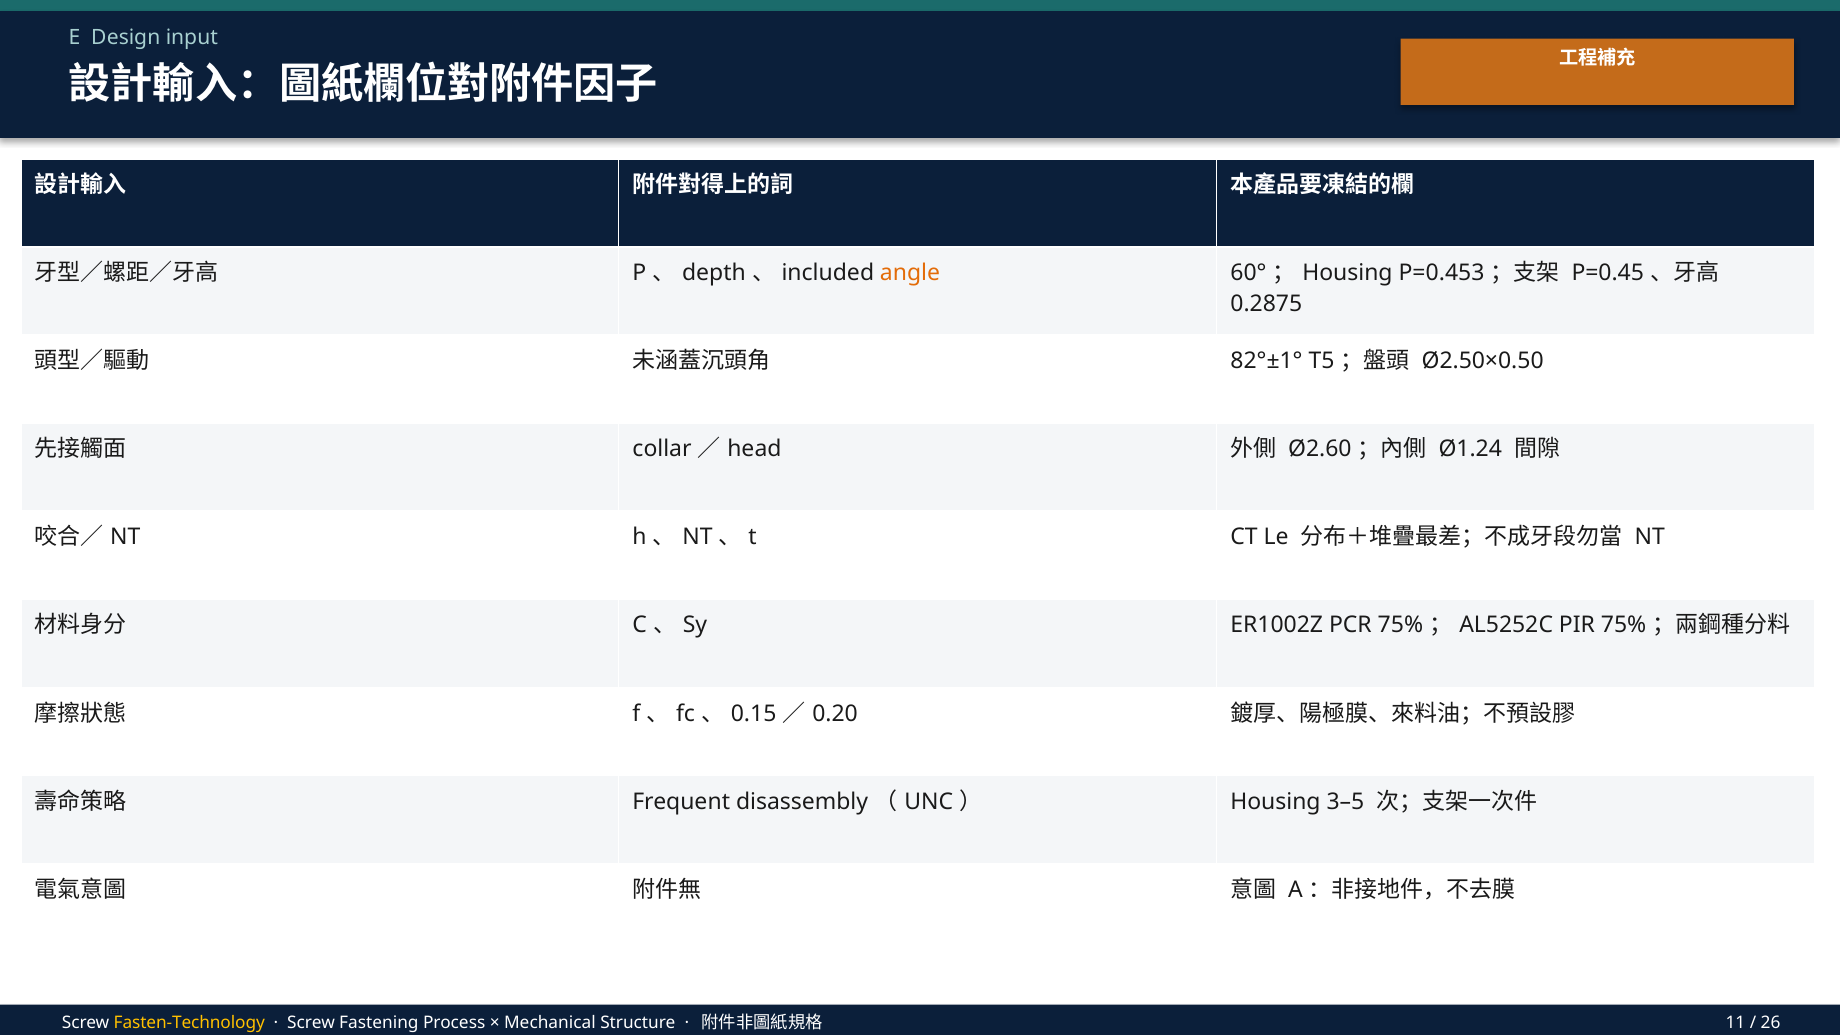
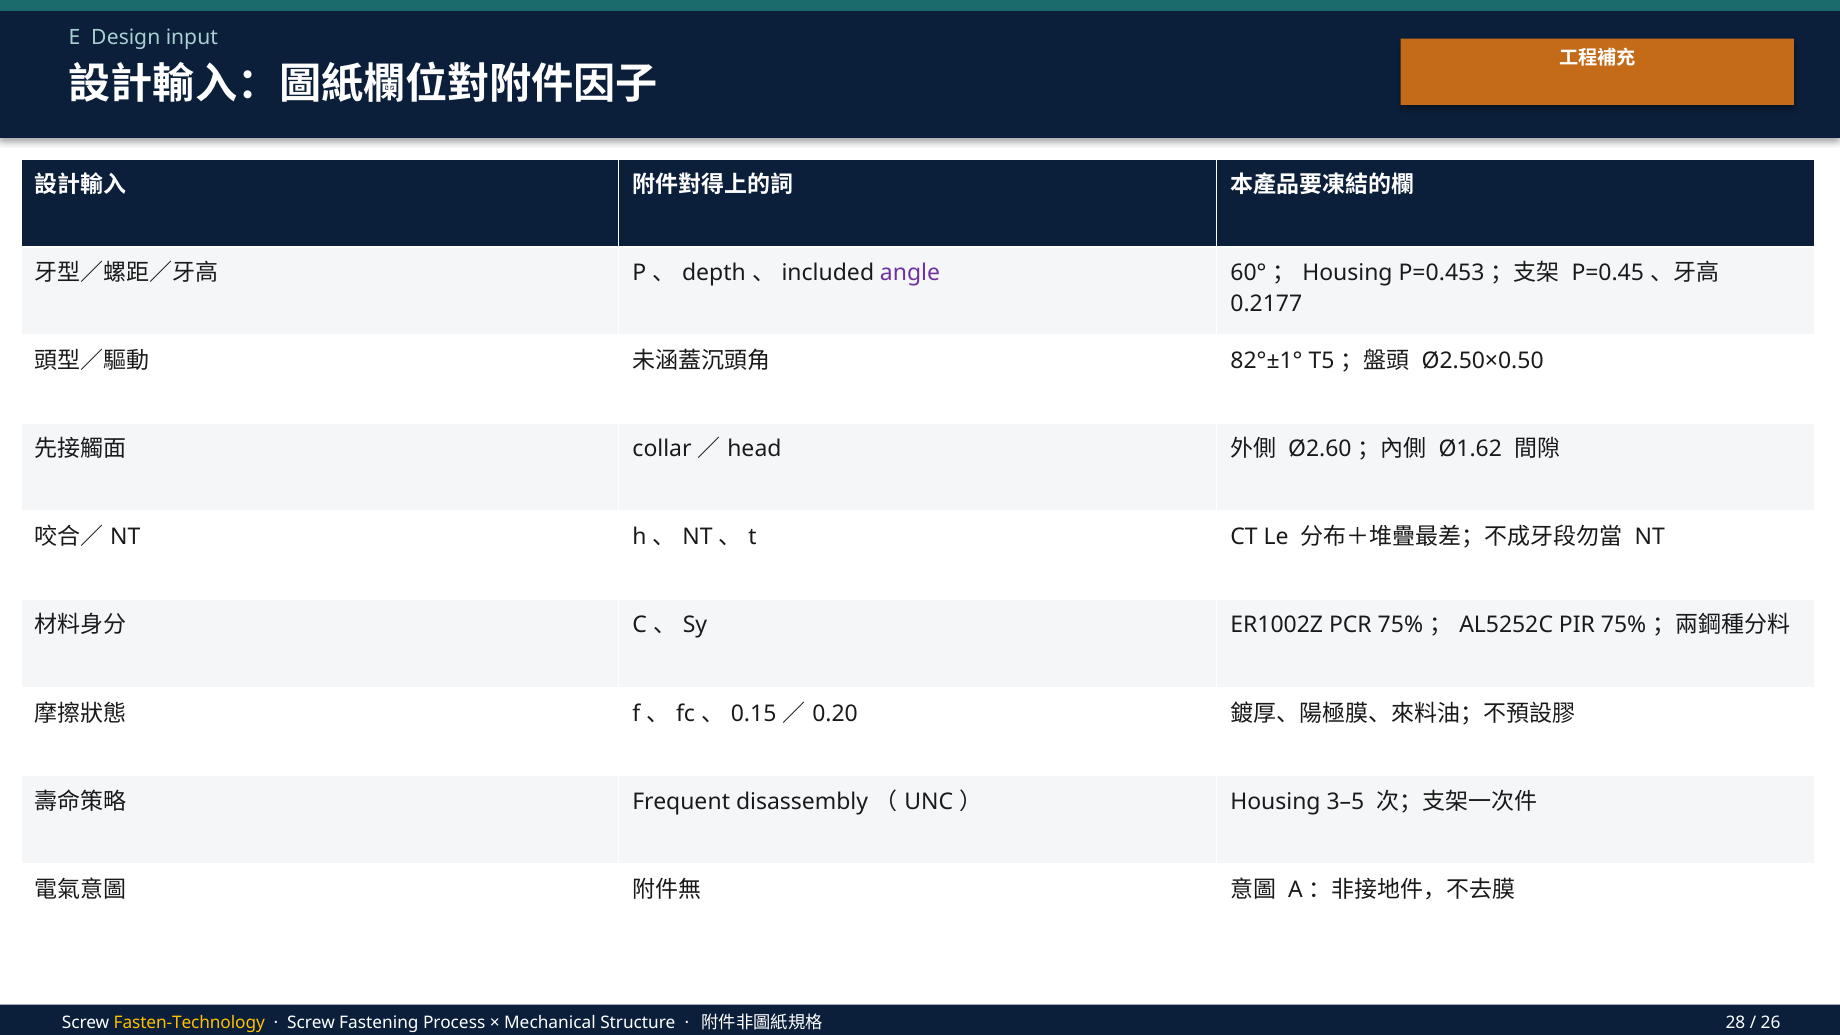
angle colour: orange -> purple (910, 273)
0.2875: 0.2875 -> 0.2177 (1266, 304)
Ø1.24: Ø1.24 -> Ø1.62 (1470, 449)
11: 11 -> 28 (1736, 1023)
